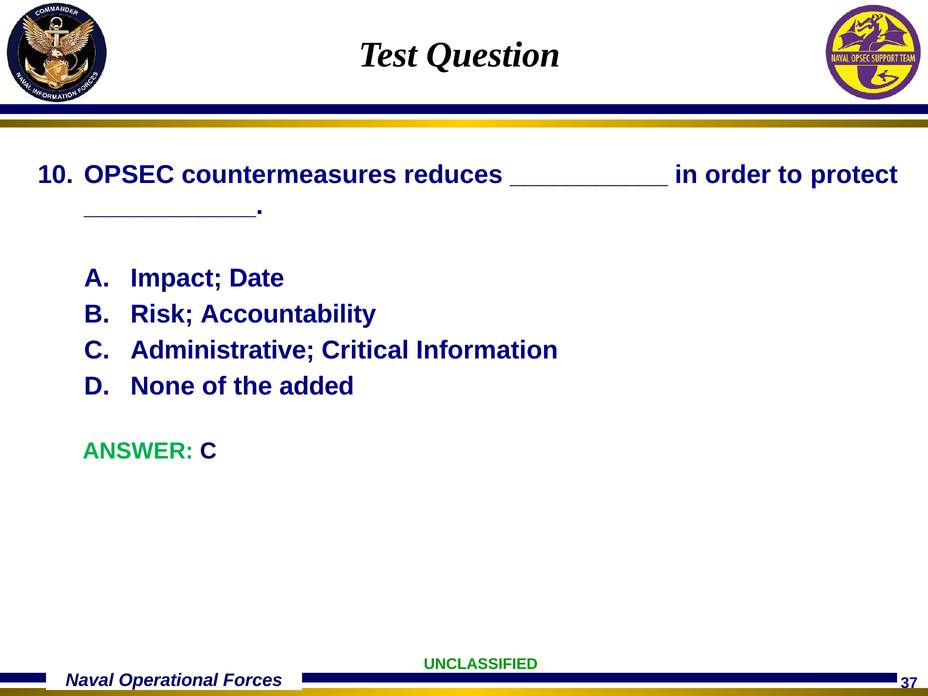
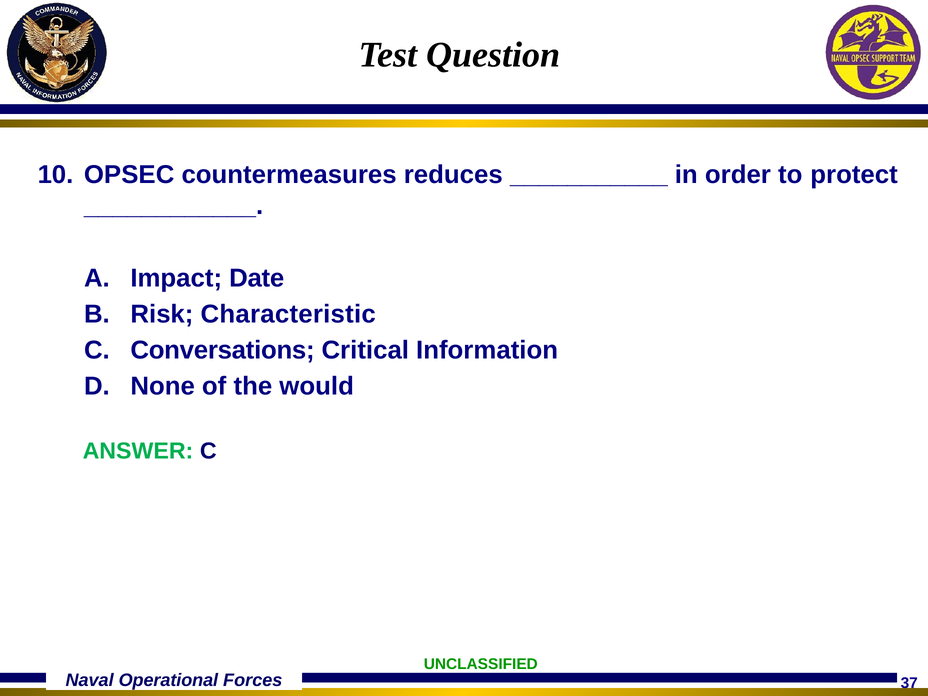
Accountability: Accountability -> Characteristic (288, 314)
Administrative: Administrative -> Conversations (223, 350)
added: added -> would (317, 386)
